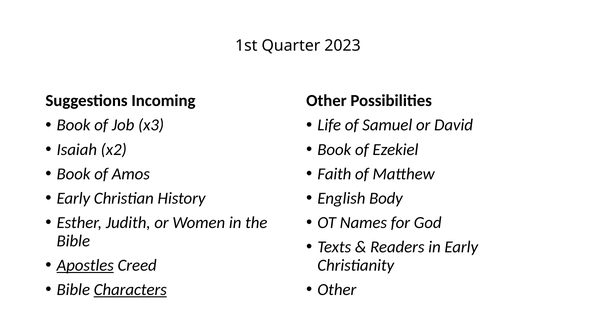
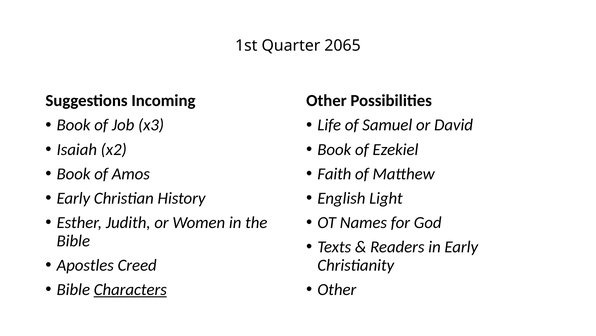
2023: 2023 -> 2065 (343, 46)
Body: Body -> Light (386, 198)
Apostles underline: present -> none (85, 265)
